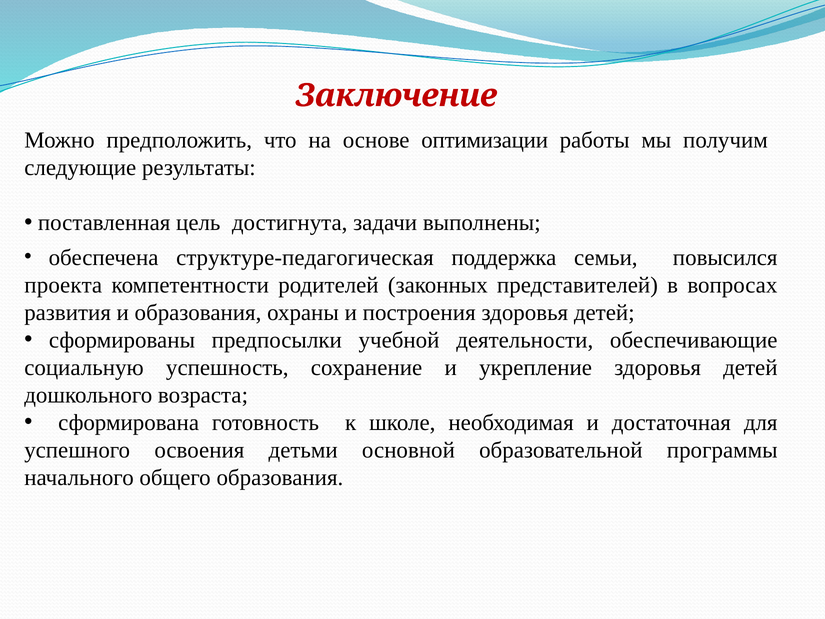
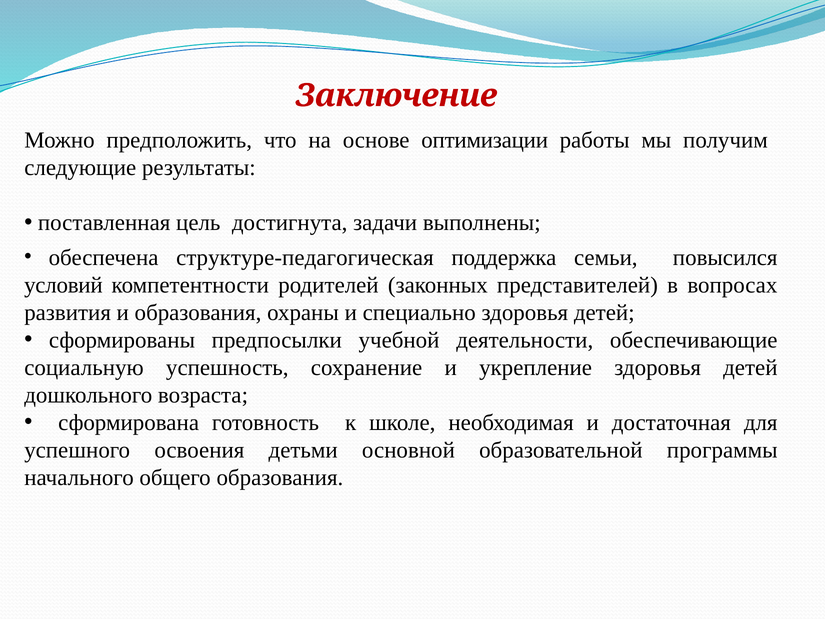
проекта: проекта -> условий (63, 285)
построения: построения -> специально (419, 312)
